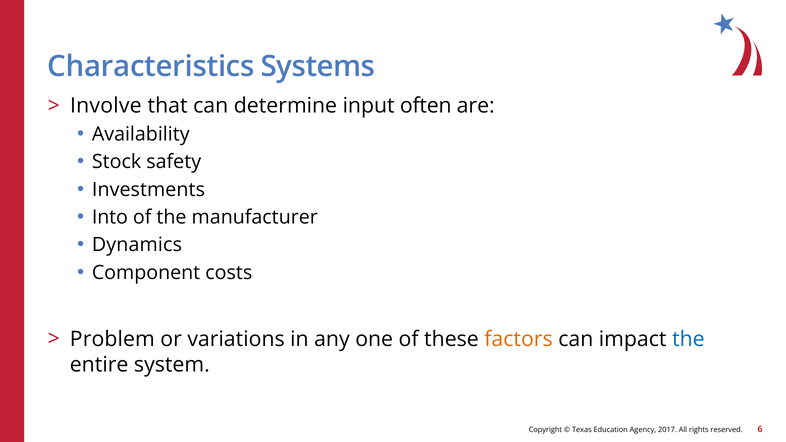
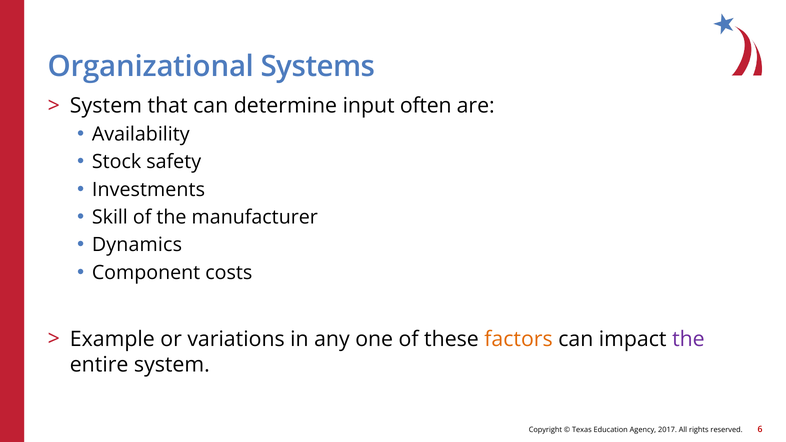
Characteristics: Characteristics -> Organizational (151, 67)
Involve: Involve -> System (106, 106)
Into: Into -> Skill (110, 217)
Problem: Problem -> Example (112, 339)
the colour: blue -> purple (688, 339)
